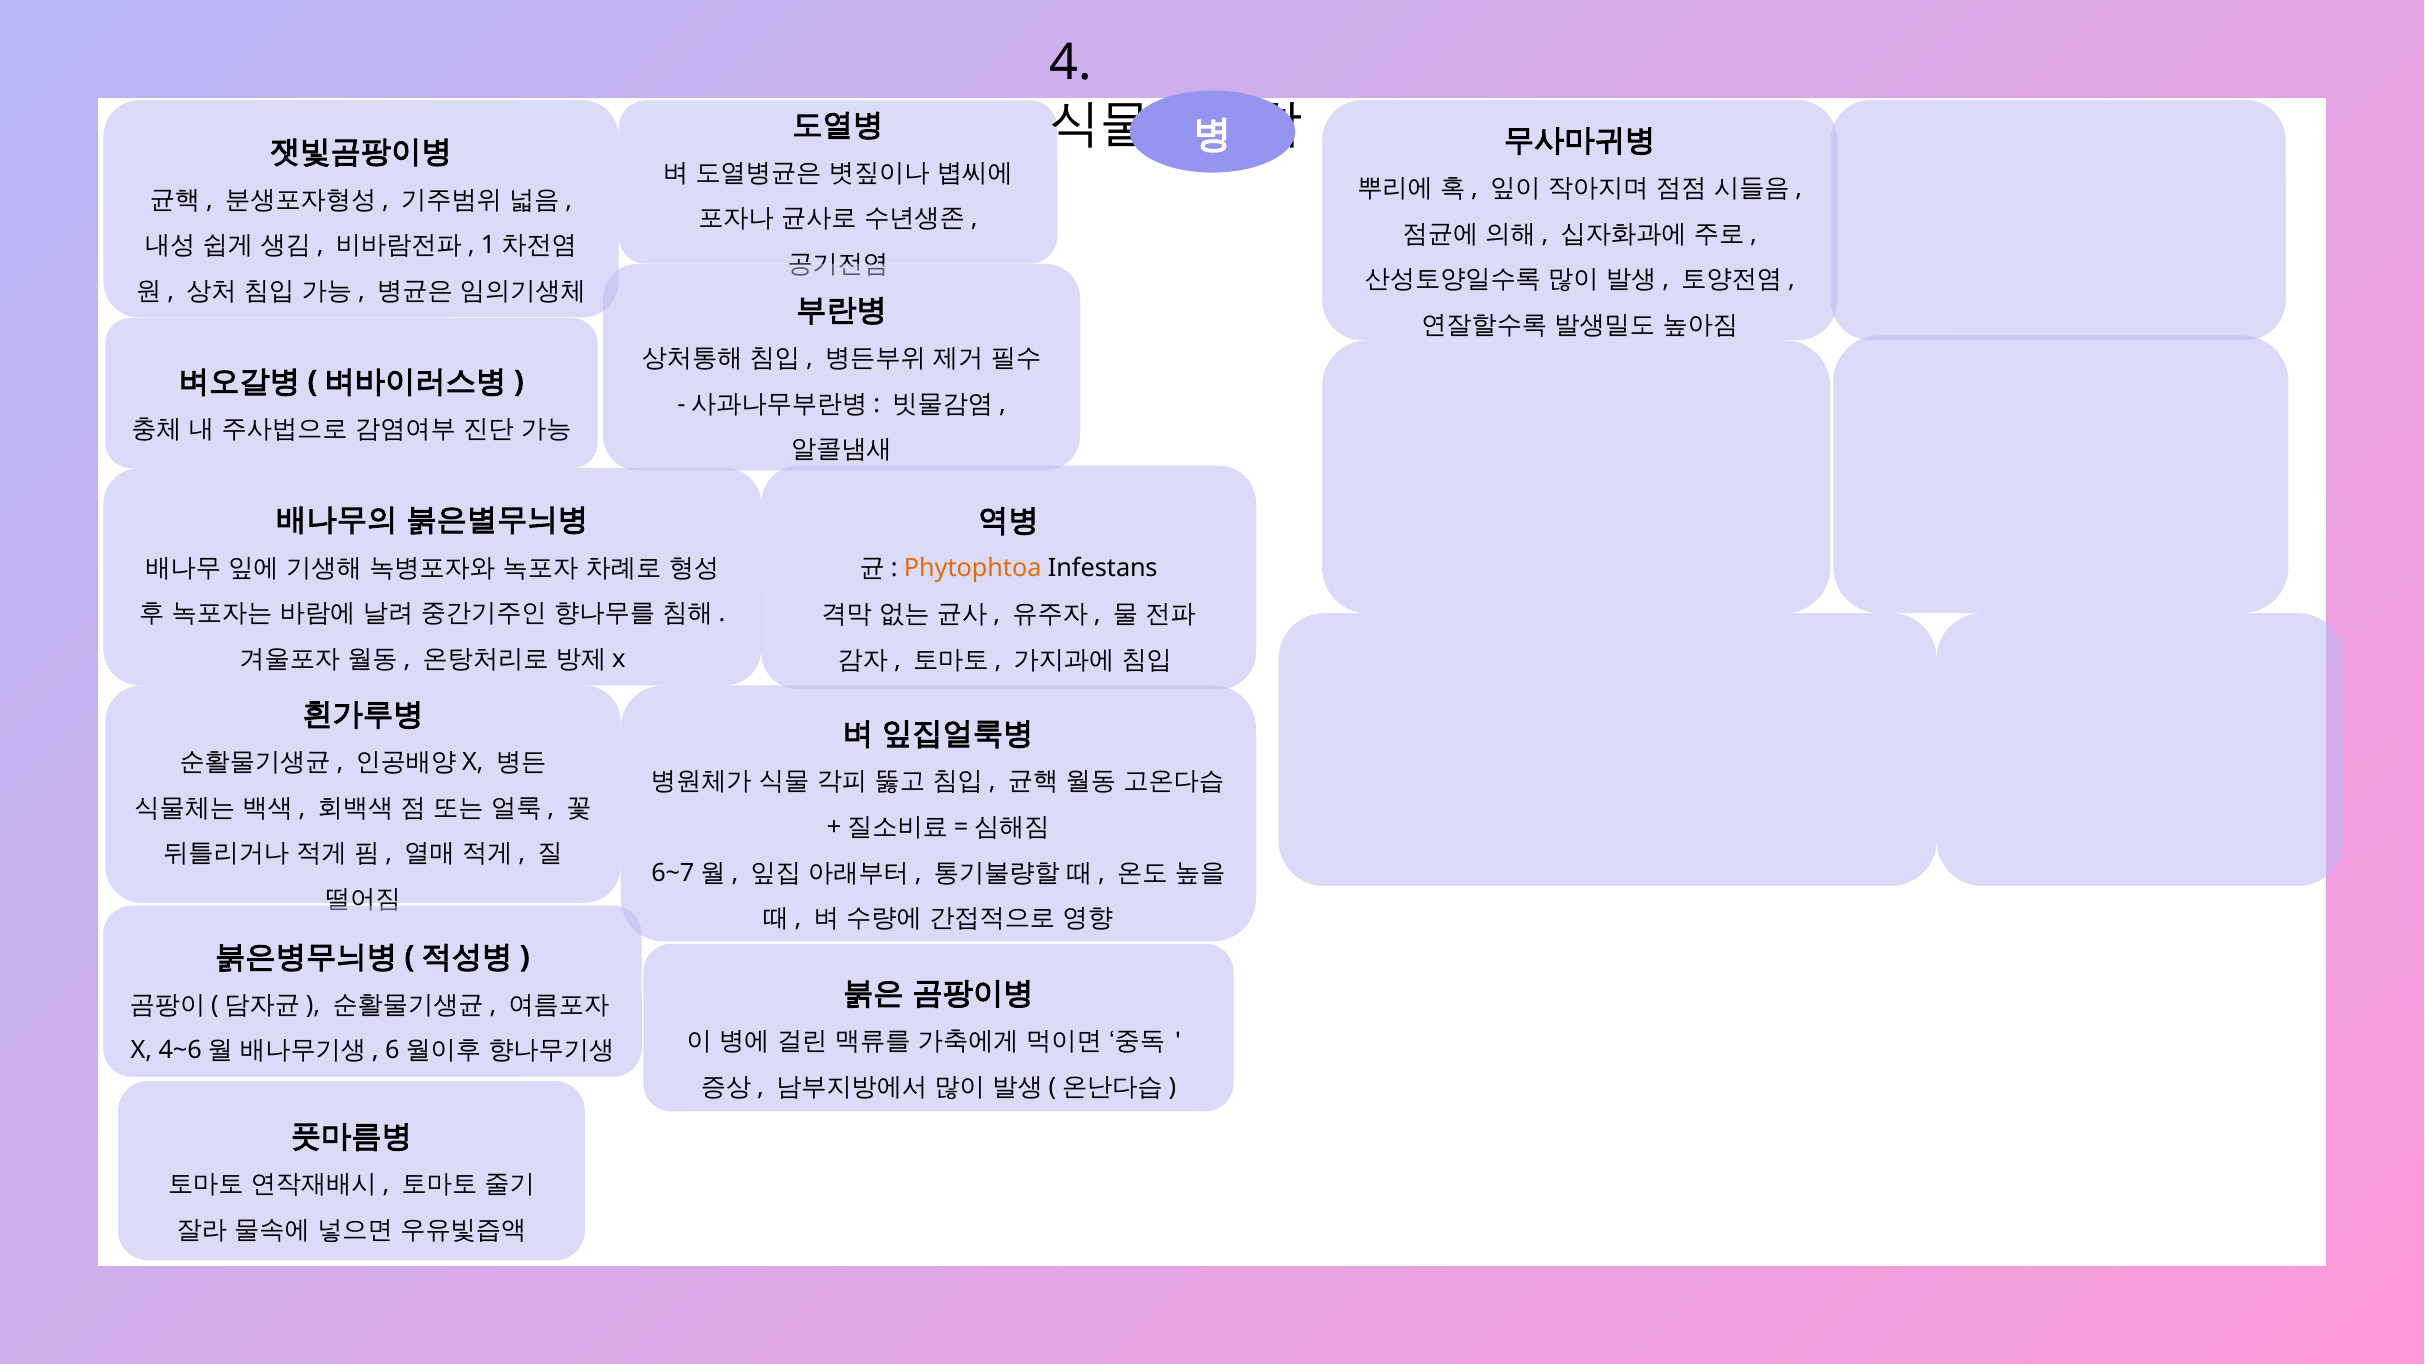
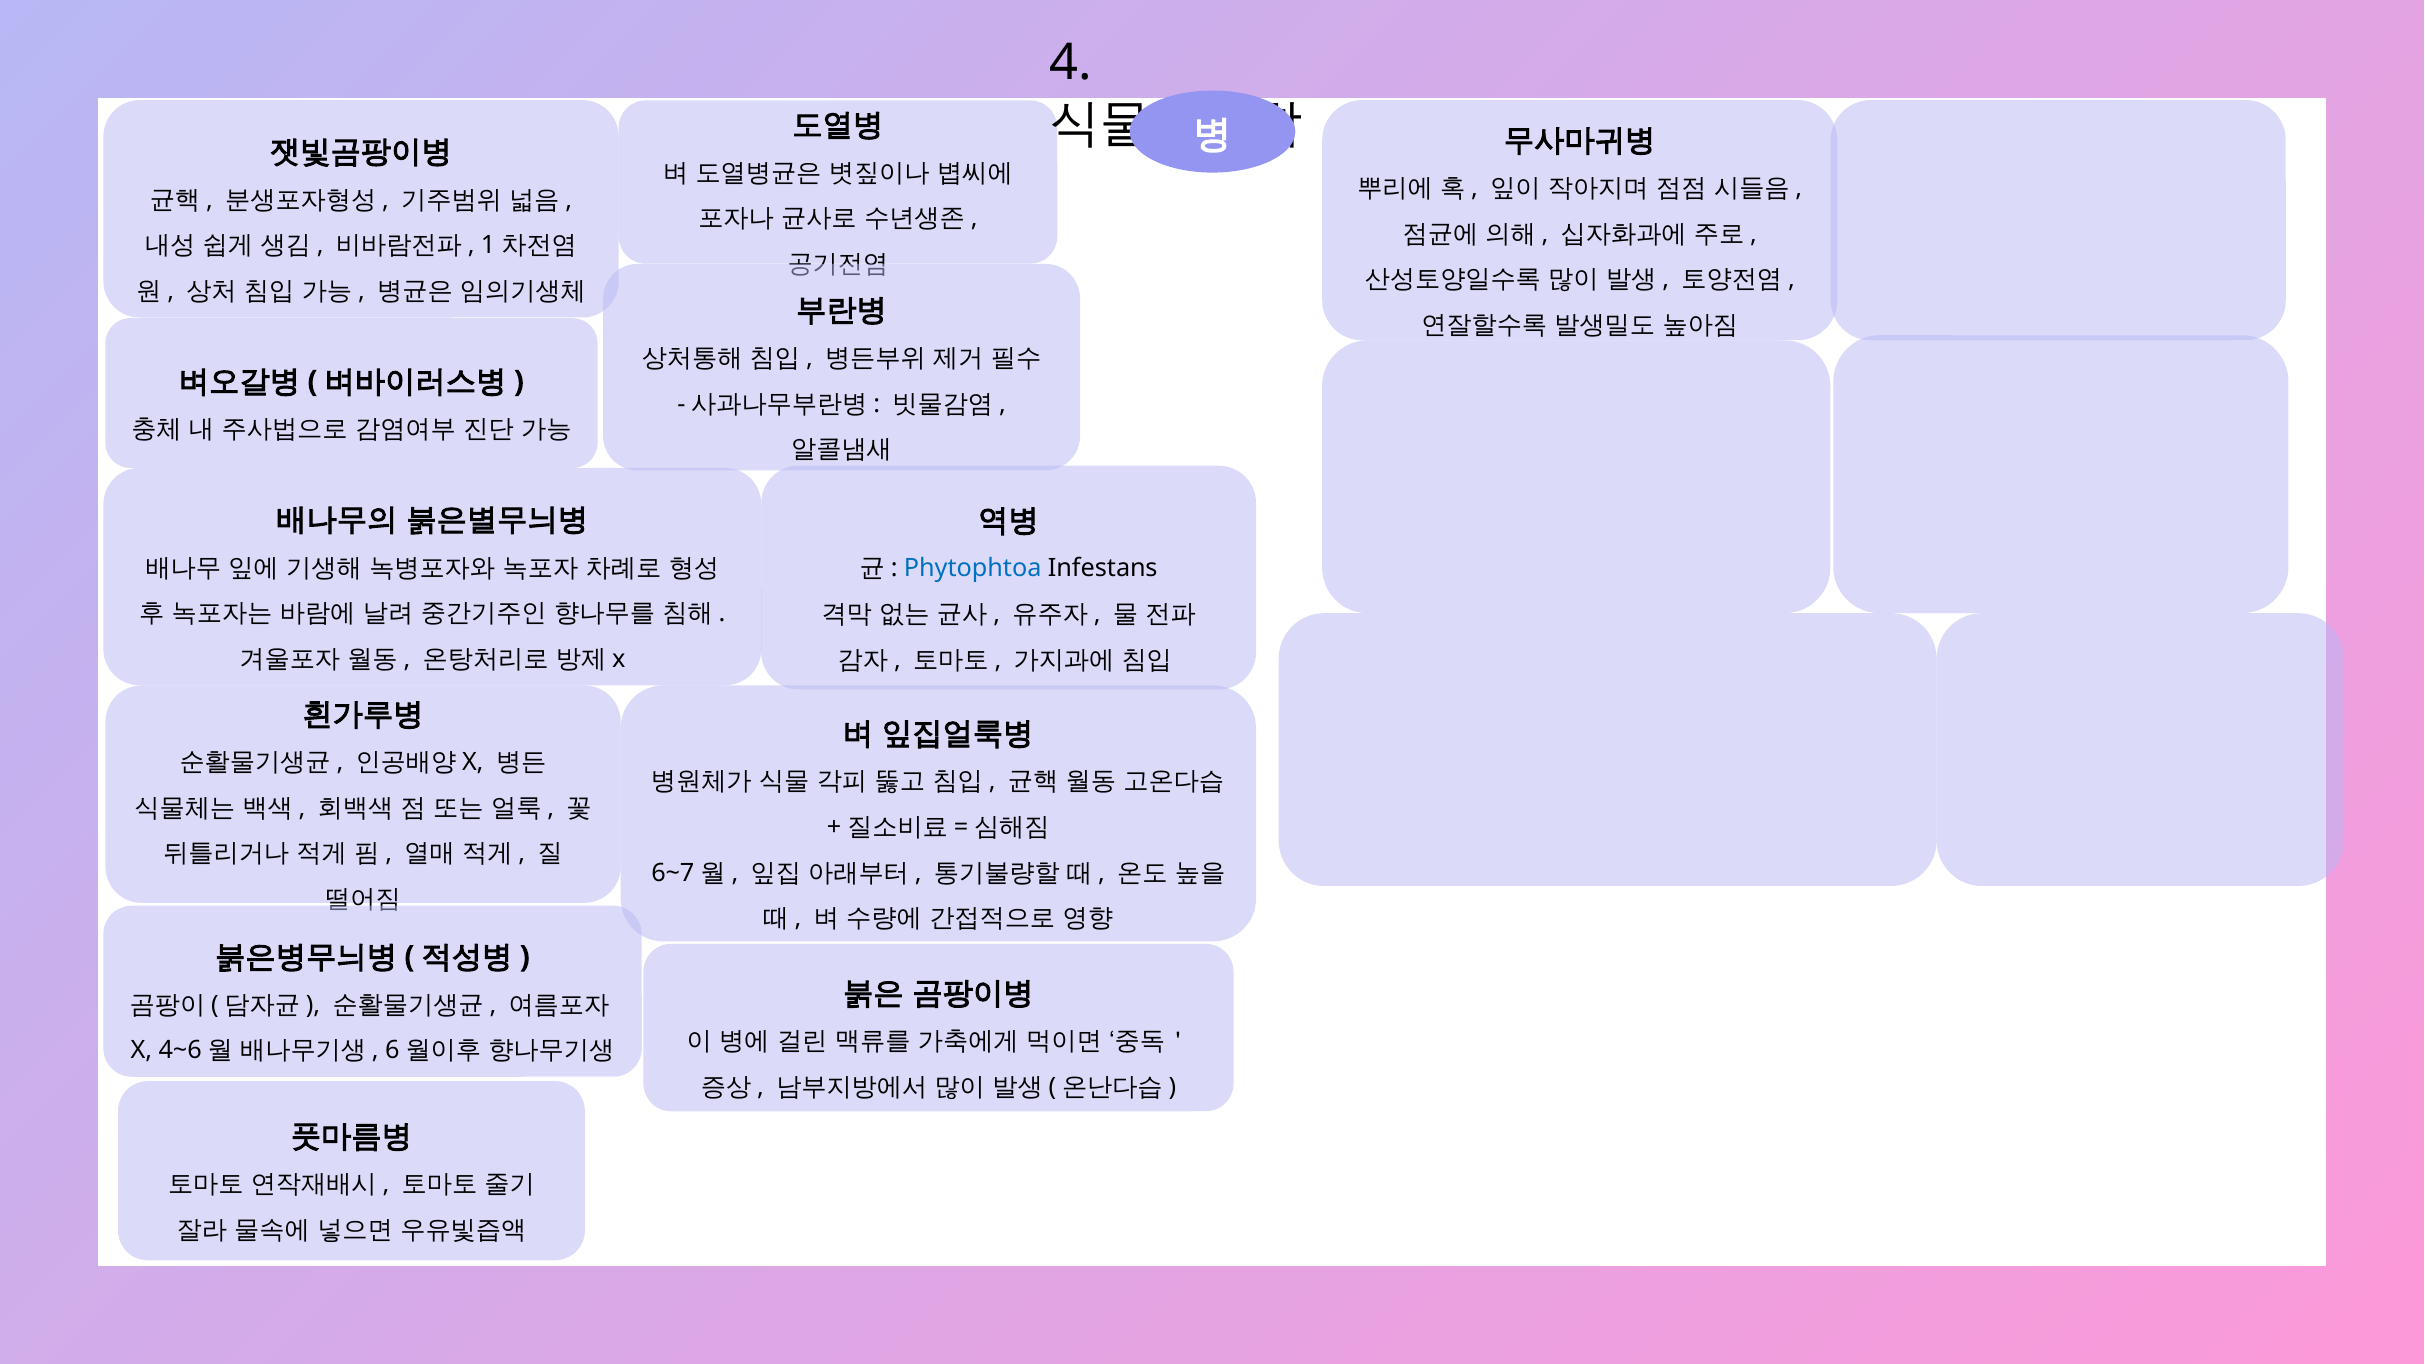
Phytophtoa colour: orange -> blue (973, 569)
